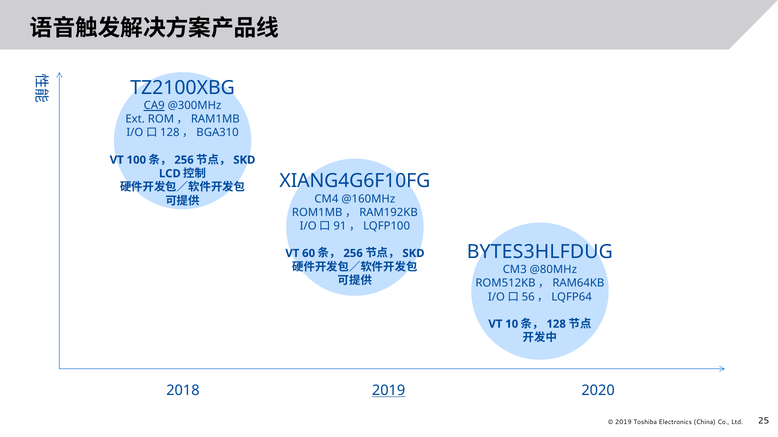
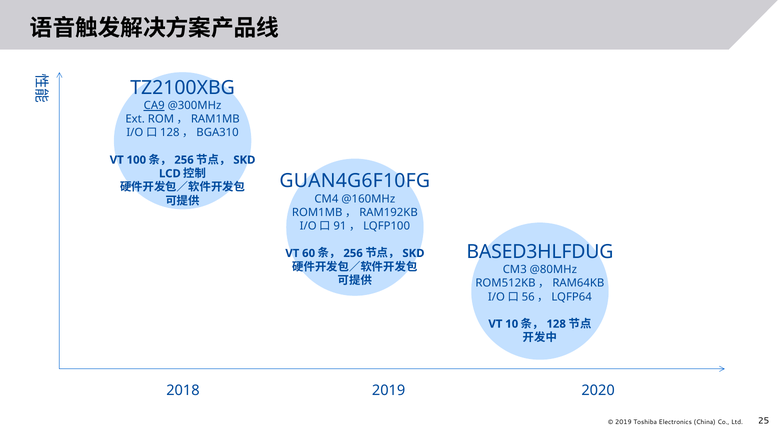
XIANG4G6F10FG: XIANG4G6F10FG -> GUAN4G6F10FG (355, 181)
BYTES3HLFDUG: BYTES3HLFDUG -> BASED3HLFDUG (540, 252)
2019 underline: present -> none (389, 391)
